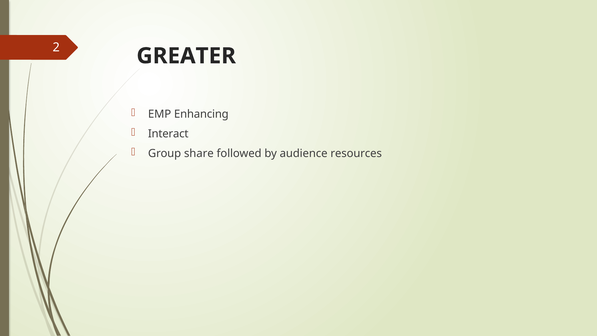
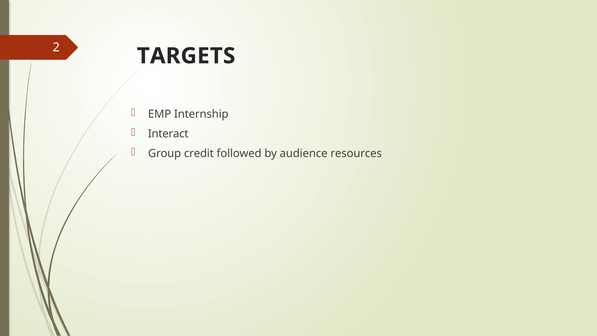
GREATER: GREATER -> TARGETS (186, 56)
Enhancing: Enhancing -> Internship (201, 114)
share: share -> credit (199, 154)
